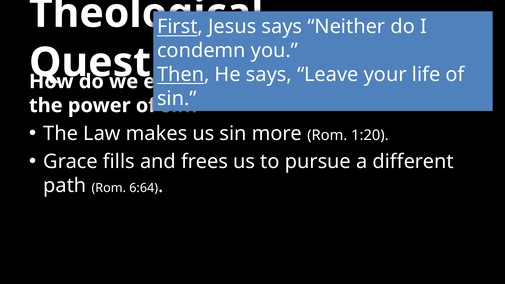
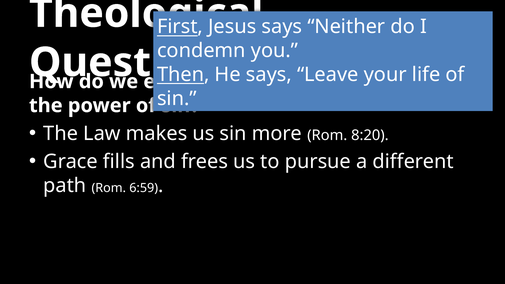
1:20: 1:20 -> 8:20 (370, 135)
6:64: 6:64 -> 6:59 (144, 188)
